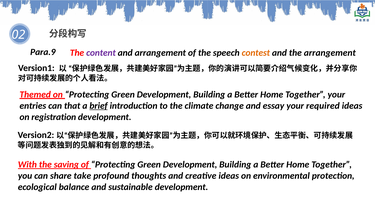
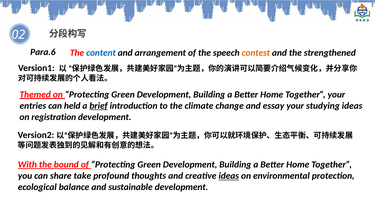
Para.9: Para.9 -> Para.6 (43, 52)
content colour: purple -> blue (101, 53)
the arrangement: arrangement -> strengthened (330, 53)
that: that -> held (72, 106)
required: required -> studying (323, 106)
saving: saving -> bound (66, 165)
ideas underline: none -> present (229, 176)
